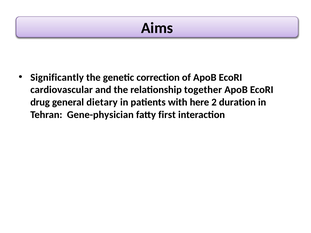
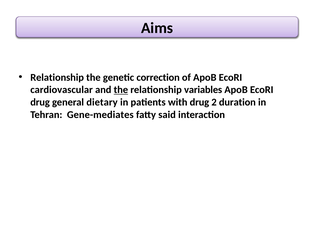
Significantly: Significantly -> Relationship (57, 77)
the underline: none -> present (121, 90)
together: together -> variables (203, 90)
with here: here -> drug (199, 102)
Gene-physician: Gene-physician -> Gene-mediates (100, 115)
first: first -> said (167, 115)
